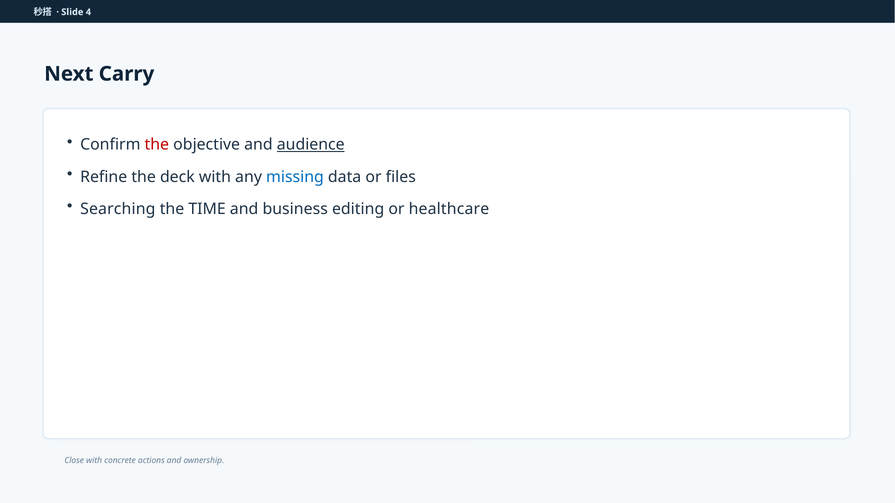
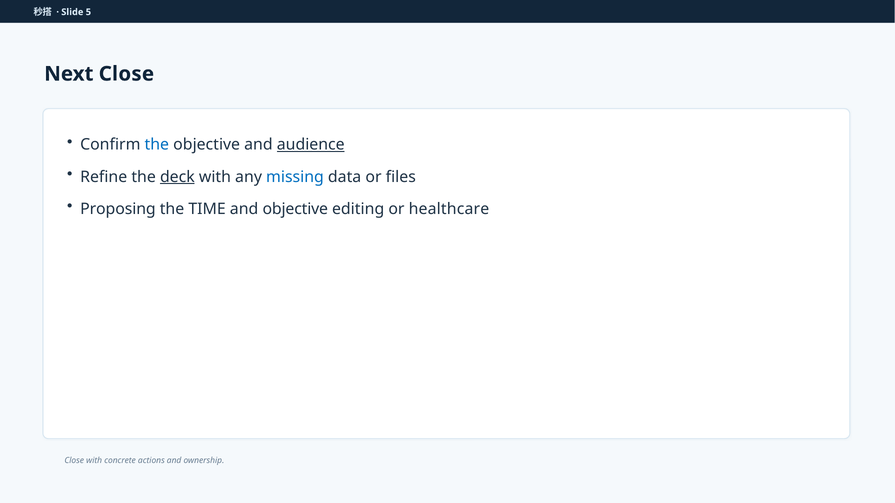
4: 4 -> 5 (88, 12)
Next Carry: Carry -> Close (126, 74)
the colour: red -> blue (157, 145)
deck underline: none -> present (177, 177)
Searching: Searching -> Proposing (118, 209)
and business: business -> objective (295, 209)
